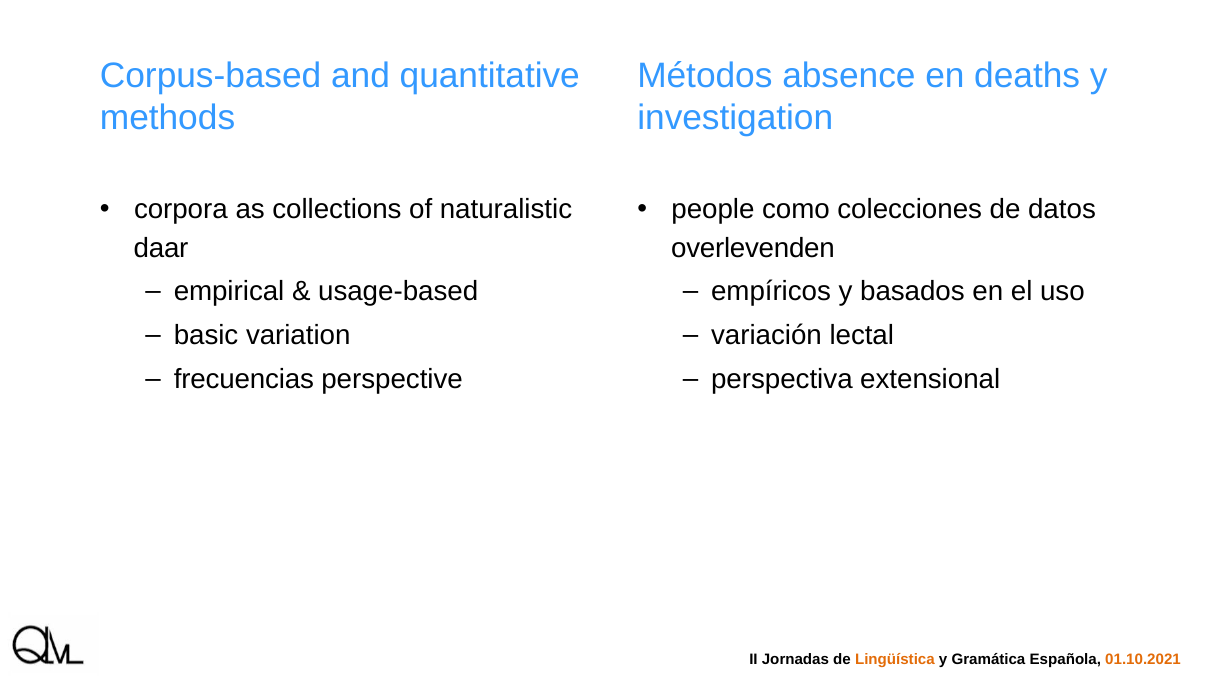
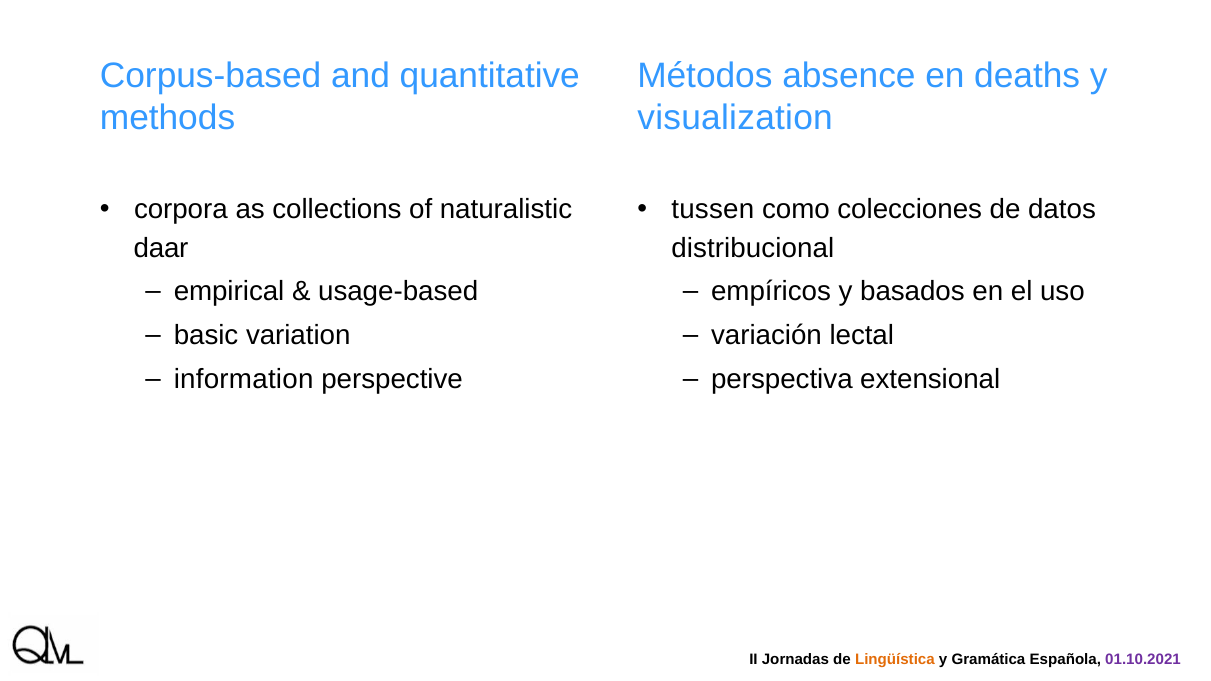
investigation: investigation -> visualization (735, 118)
people: people -> tussen (713, 210)
overlevenden: overlevenden -> distribucional (753, 248)
frecuencias: frecuencias -> information (244, 379)
01.10.2021 colour: orange -> purple (1143, 659)
